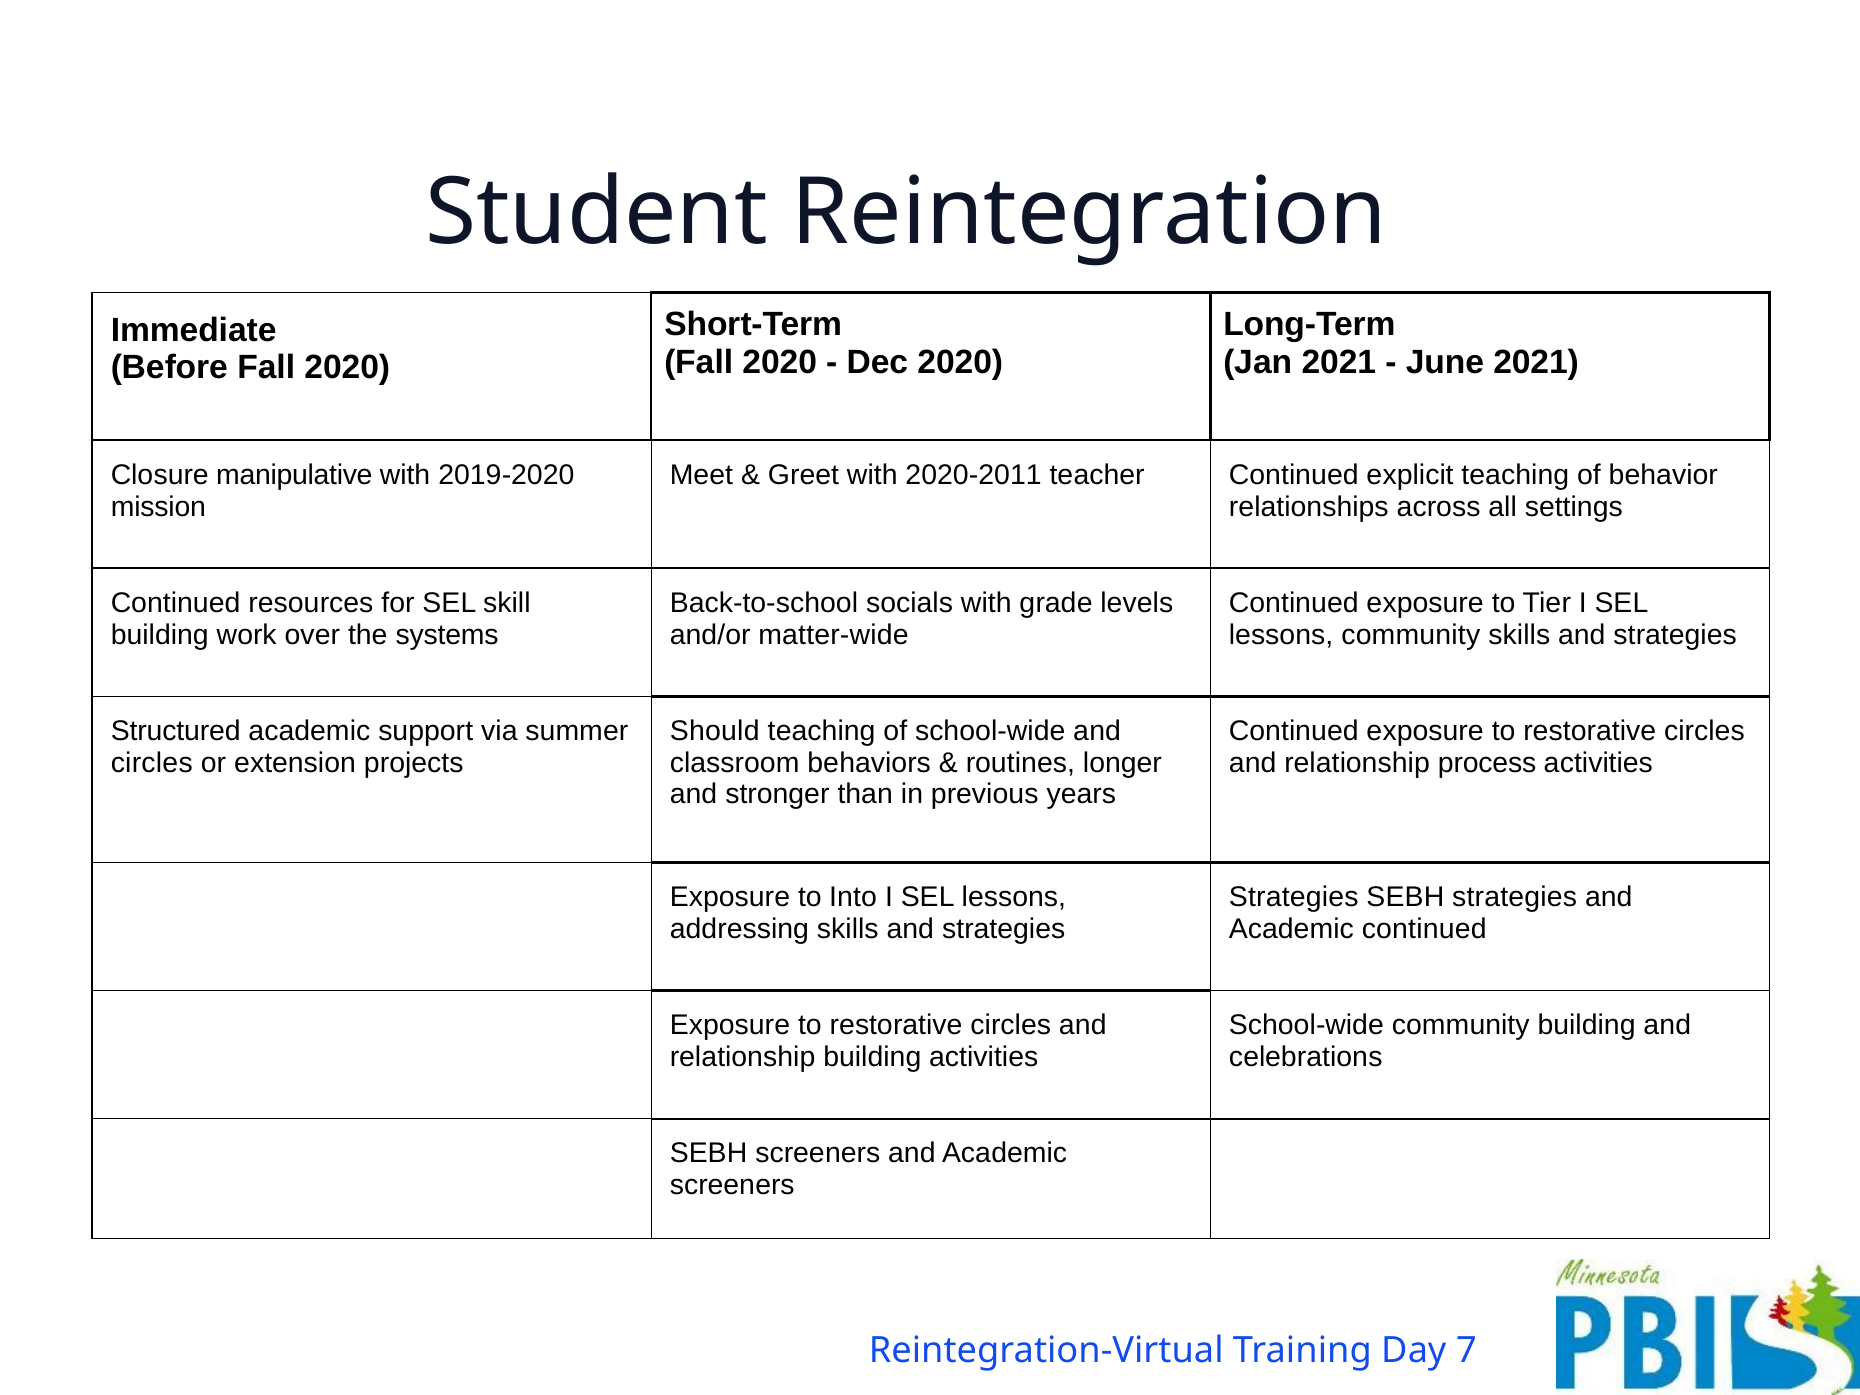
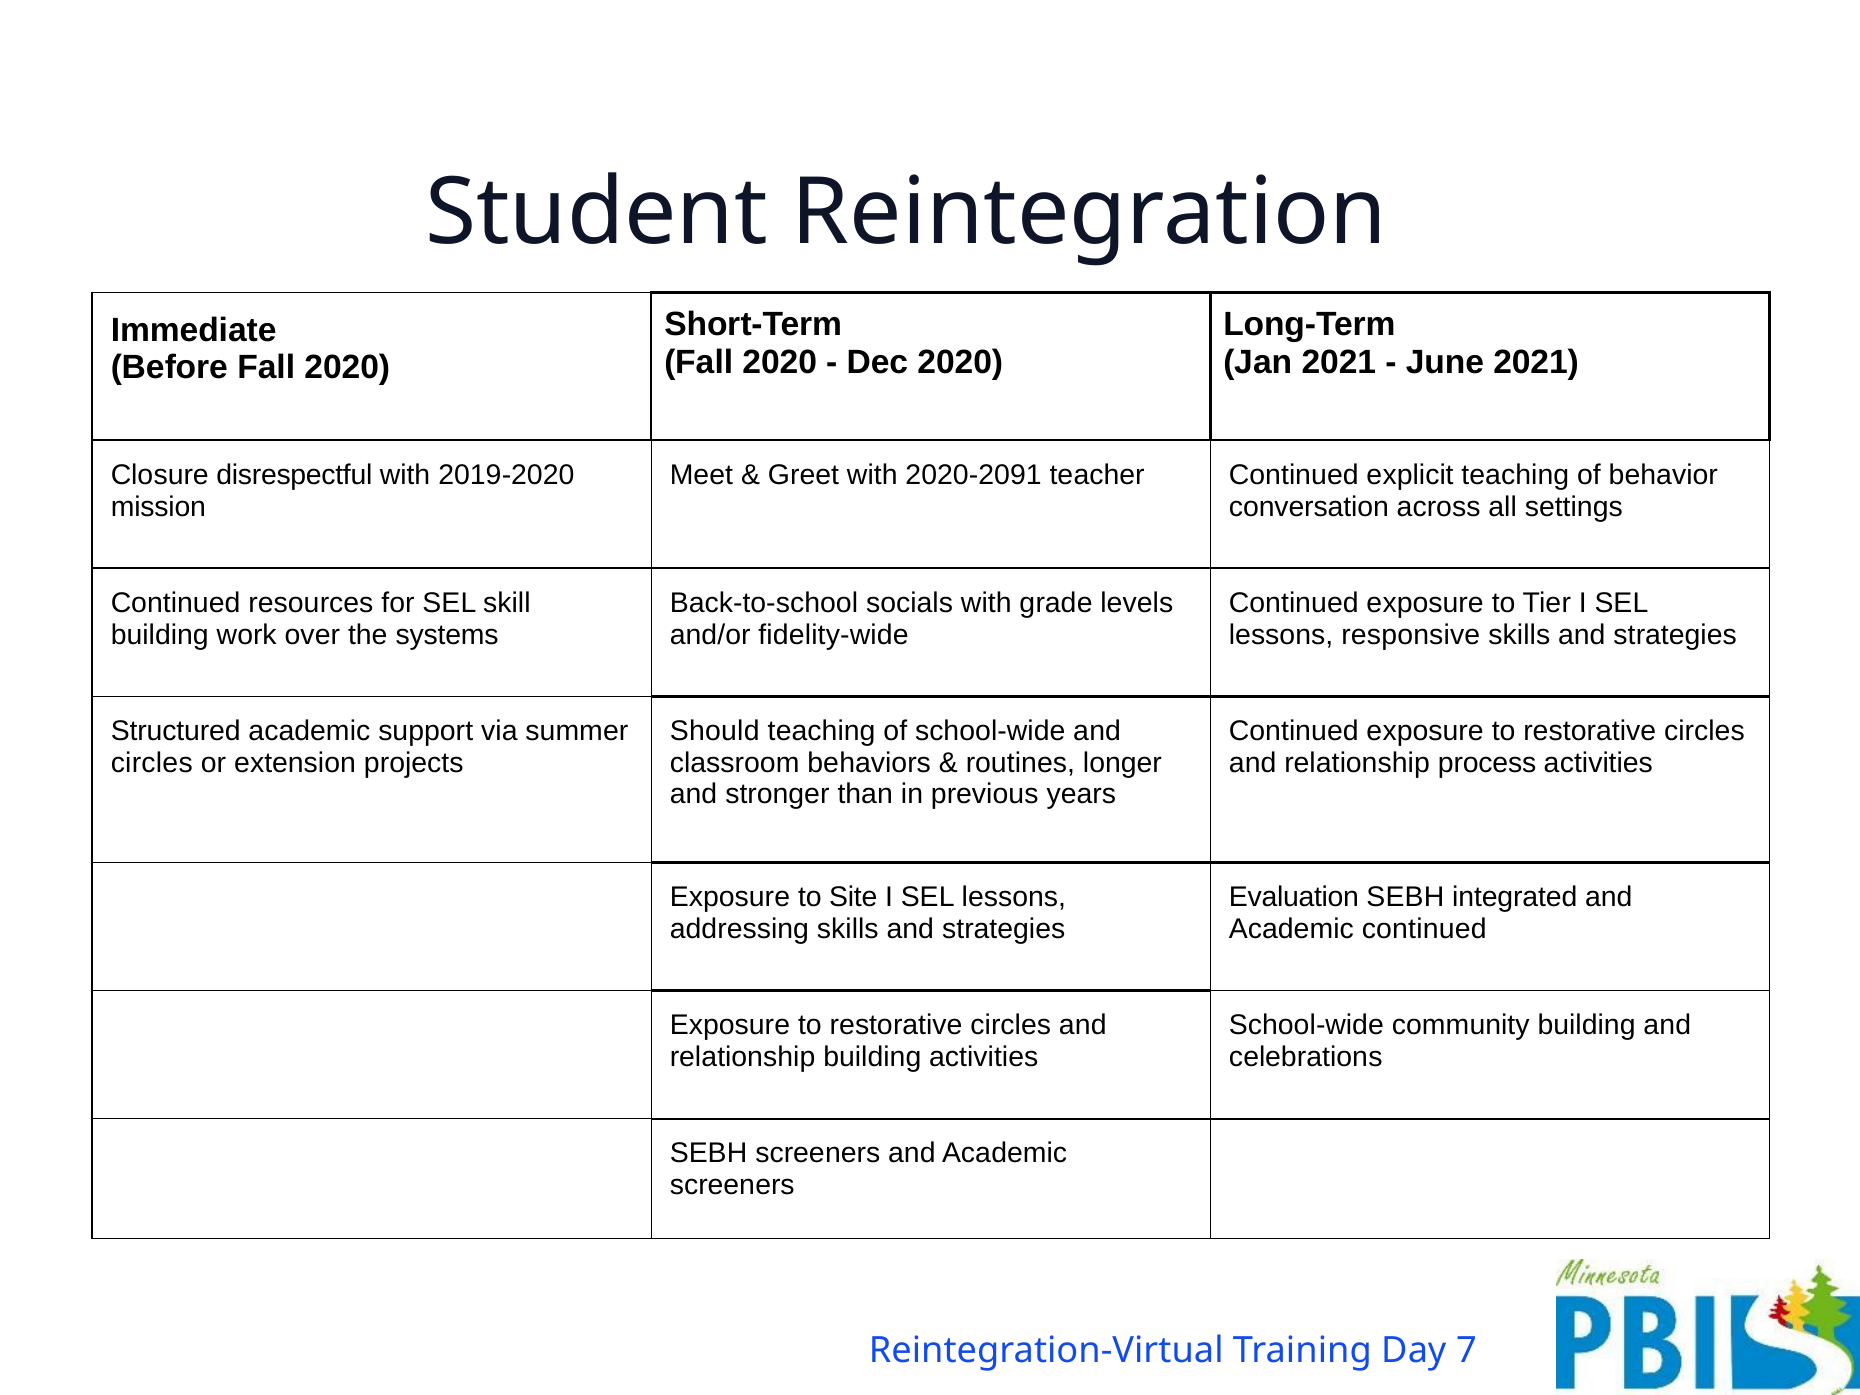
manipulative: manipulative -> disrespectful (294, 475)
2020-2011: 2020-2011 -> 2020-2091 (974, 475)
relationships: relationships -> conversation (1309, 507)
matter-wide: matter-wide -> fidelity-wide (834, 635)
lessons community: community -> responsive (1411, 635)
Into: Into -> Site (853, 897)
Strategies: Strategies -> Evaluation (1294, 897)
SEBH strategies: strategies -> integrated (1515, 897)
